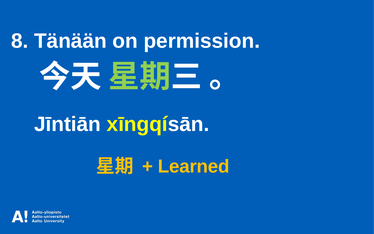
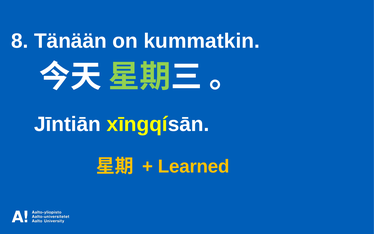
permission: permission -> kummatkin (202, 41)
